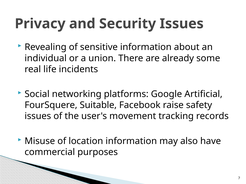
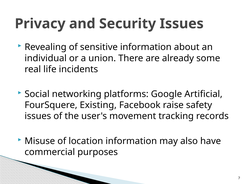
Suitable: Suitable -> Existing (98, 105)
